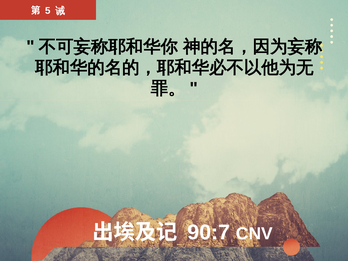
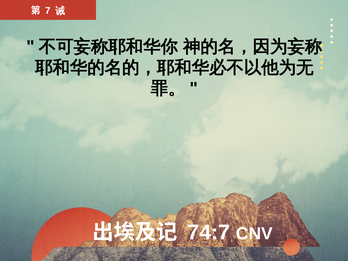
5: 5 -> 7 (48, 11)
90:7: 90:7 -> 74:7 (209, 232)
